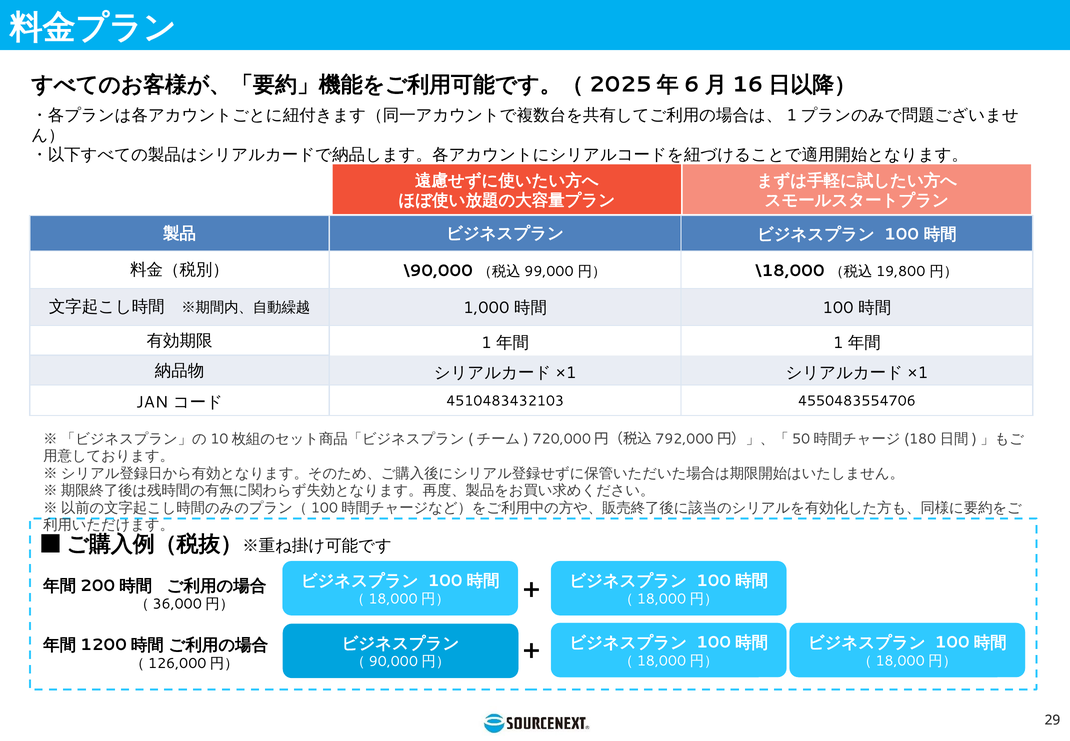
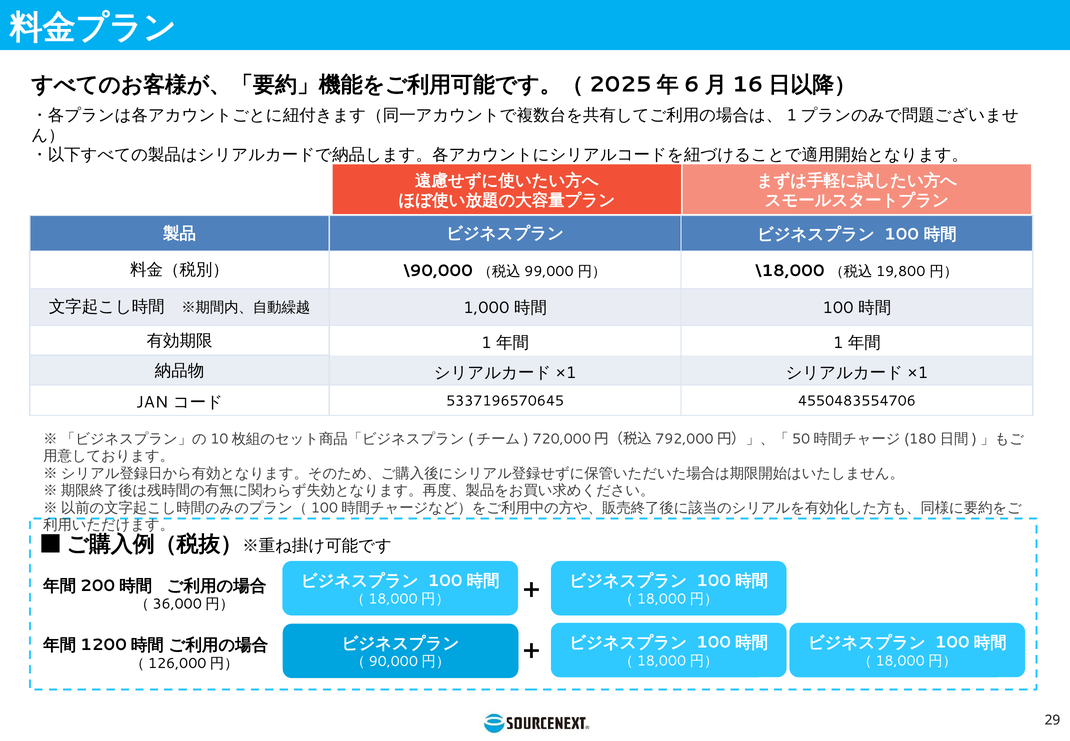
4510483432103: 4510483432103 -> 5337196570645 (505, 401)
